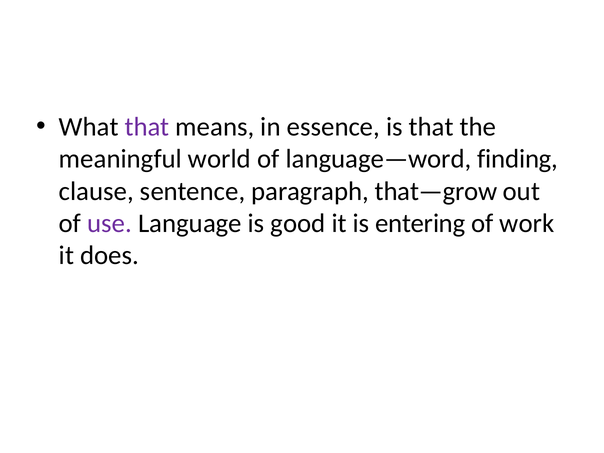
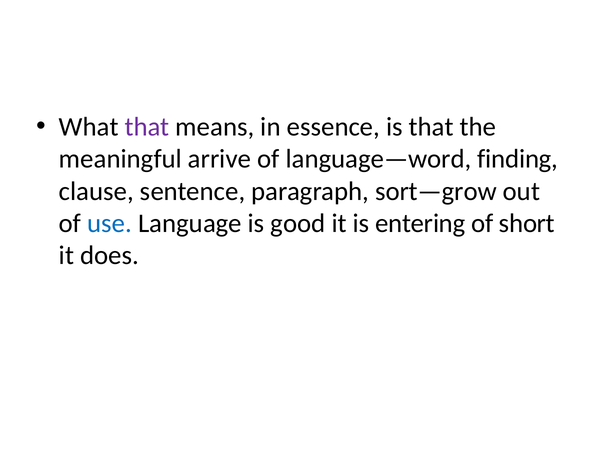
world: world -> arrive (220, 159)
that—grow: that—grow -> sort—grow (436, 191)
use colour: purple -> blue (110, 223)
work: work -> short (527, 223)
